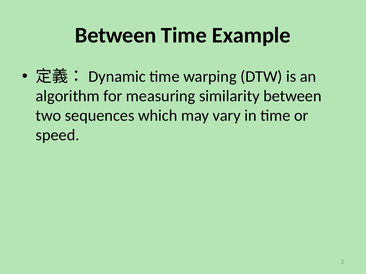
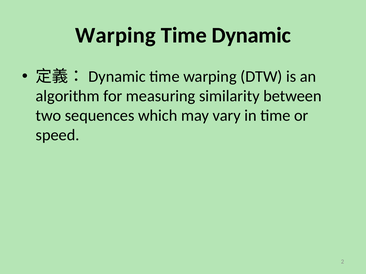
Between: Between -> Warping (115, 35)
Example: Example -> Dynamic (251, 35)
